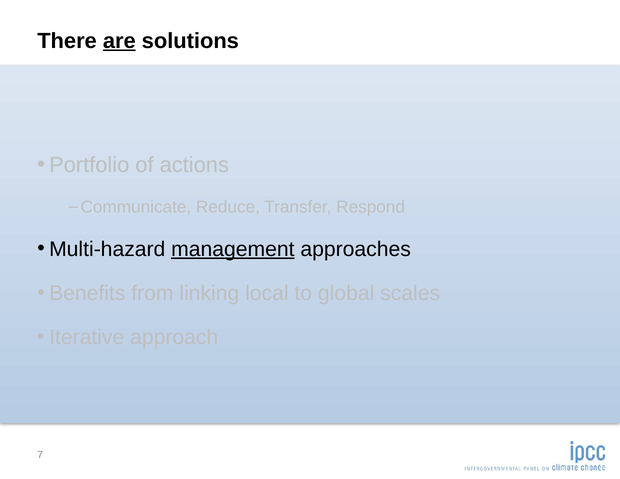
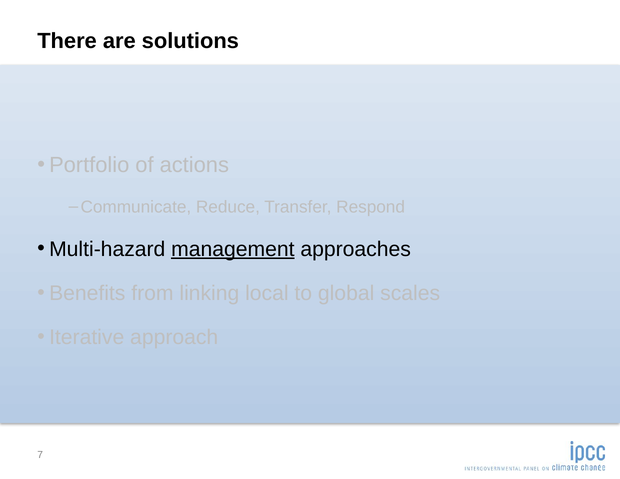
are underline: present -> none (119, 41)
